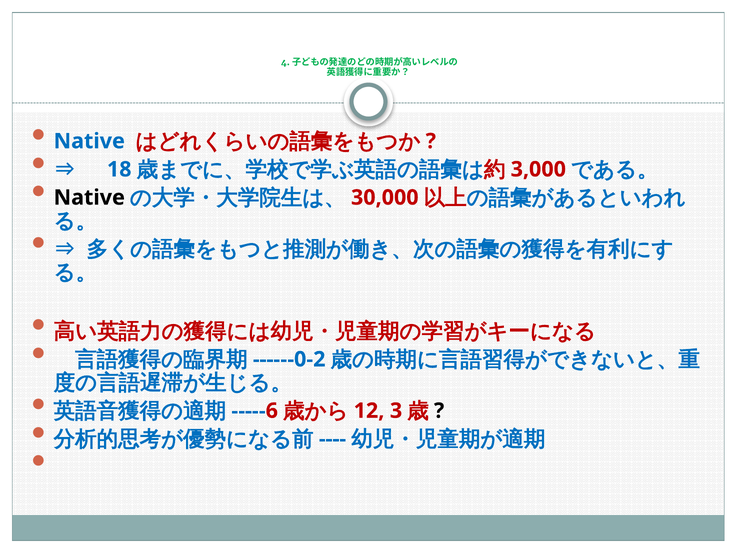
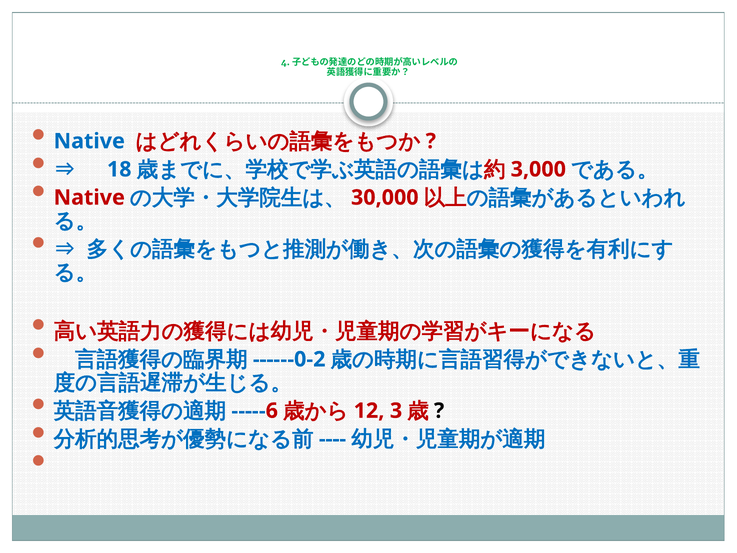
Native colour: black -> red (89, 197)
